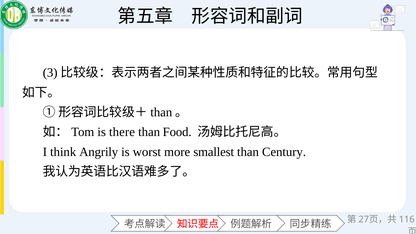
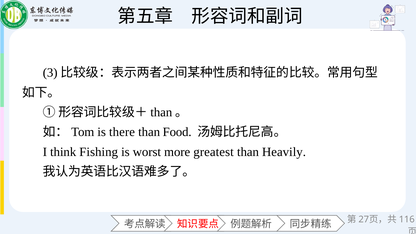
Angrily: Angrily -> Fishing (99, 152)
smallest: smallest -> greatest (214, 152)
Century: Century -> Heavily (284, 152)
